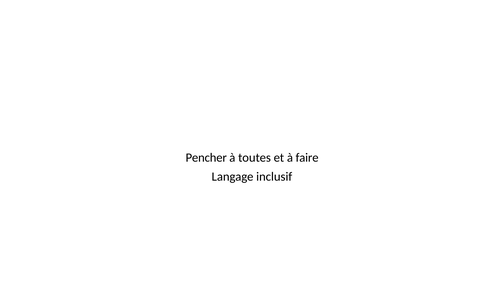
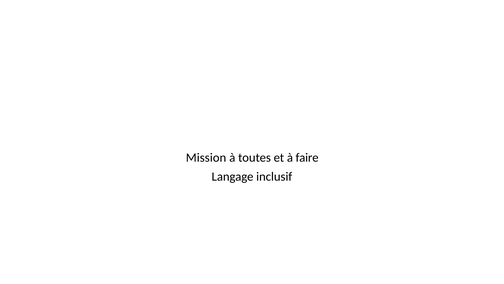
Pencher: Pencher -> Mission (206, 158)
